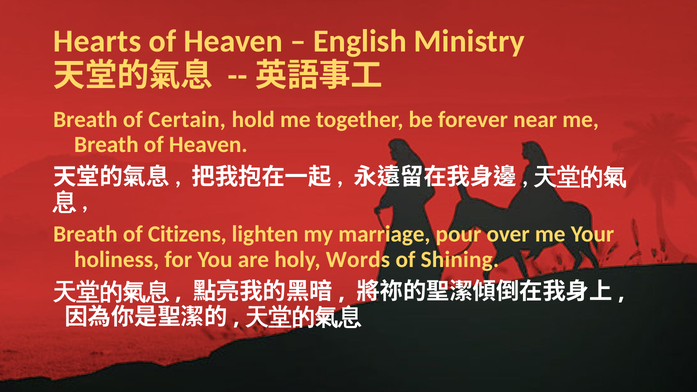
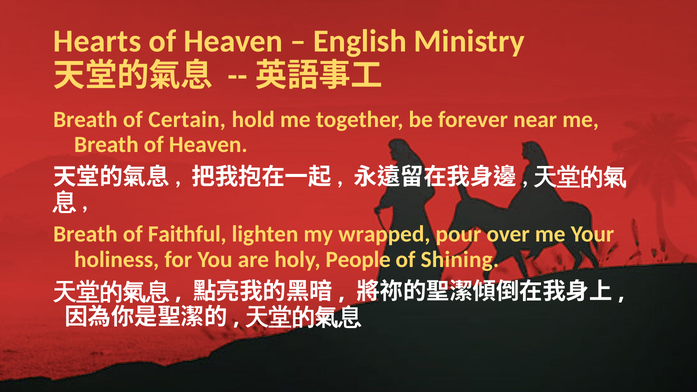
Citizens: Citizens -> Faithful (187, 234)
marriage: marriage -> wrapped (384, 234)
Words: Words -> People (358, 259)
